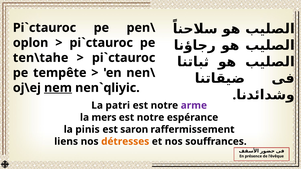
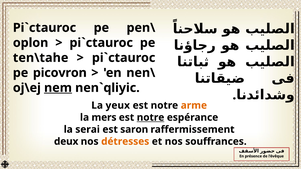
tempête: tempête -> picovron (60, 73)
patri: patri -> yeux (118, 106)
arme colour: purple -> orange (194, 106)
notre underline: none -> present (151, 118)
pinis: pinis -> serai (88, 130)
liens: liens -> deux (66, 142)
